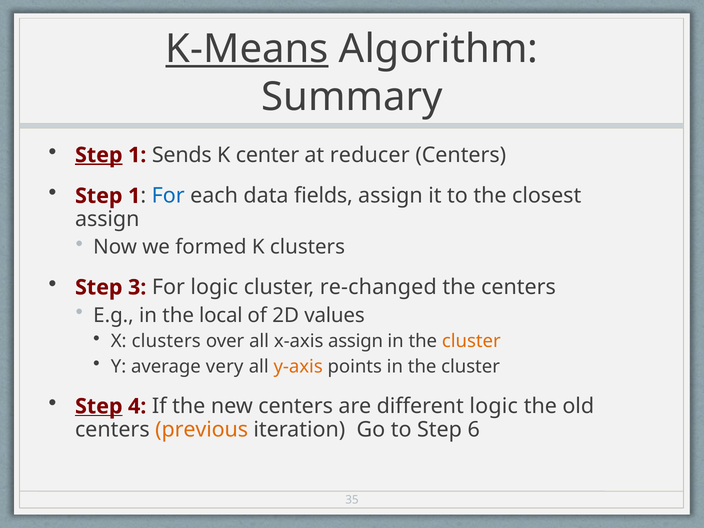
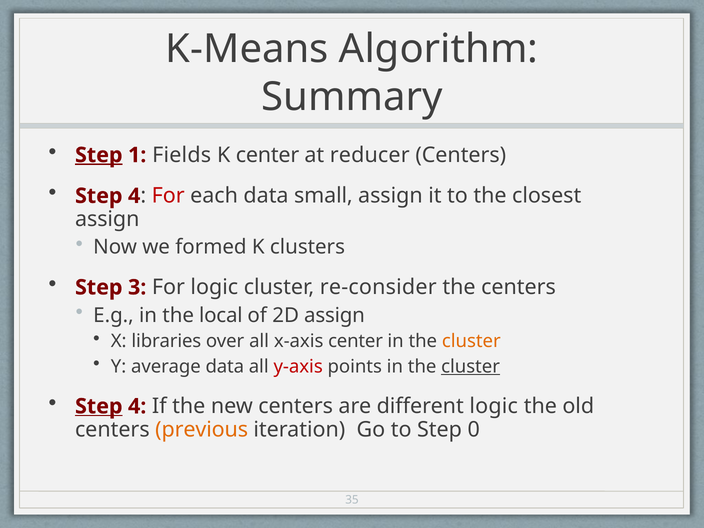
K-Means underline: present -> none (247, 49)
Sends: Sends -> Fields (182, 155)
1: 1 -> 4 (134, 196)
For colour: blue -> red (168, 196)
fields: fields -> small (323, 196)
re-changed: re-changed -> re-consider (378, 287)
2D values: values -> assign (335, 315)
X clusters: clusters -> libraries (166, 341)
x-axis assign: assign -> center (356, 341)
average very: very -> data (225, 367)
y-axis colour: orange -> red (298, 367)
cluster underline: none -> present (471, 367)
6: 6 -> 0 (474, 430)
